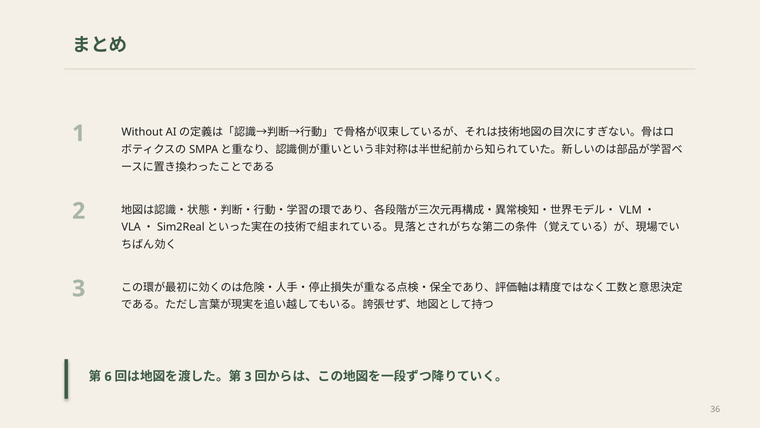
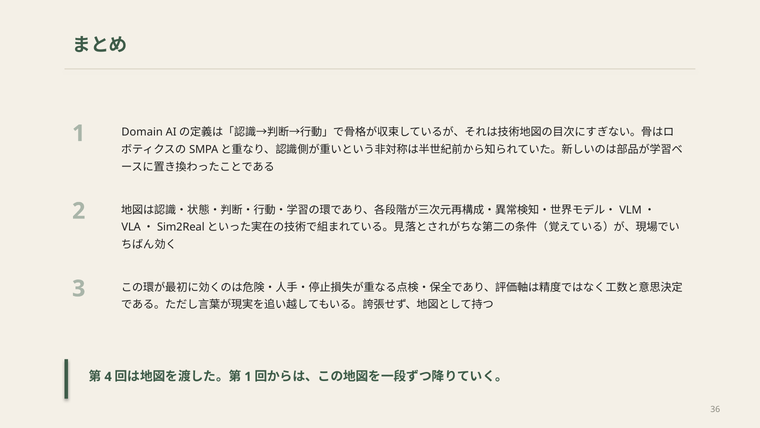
Without: Without -> Domain (142, 132)
6: 6 -> 4 (108, 376)
3: 3 -> 1 (248, 376)
